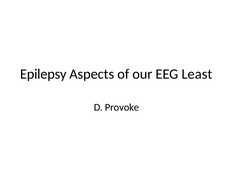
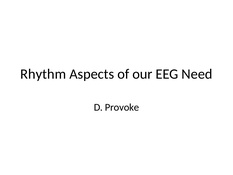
Epilepsy: Epilepsy -> Rhythm (43, 74)
Least: Least -> Need (197, 74)
